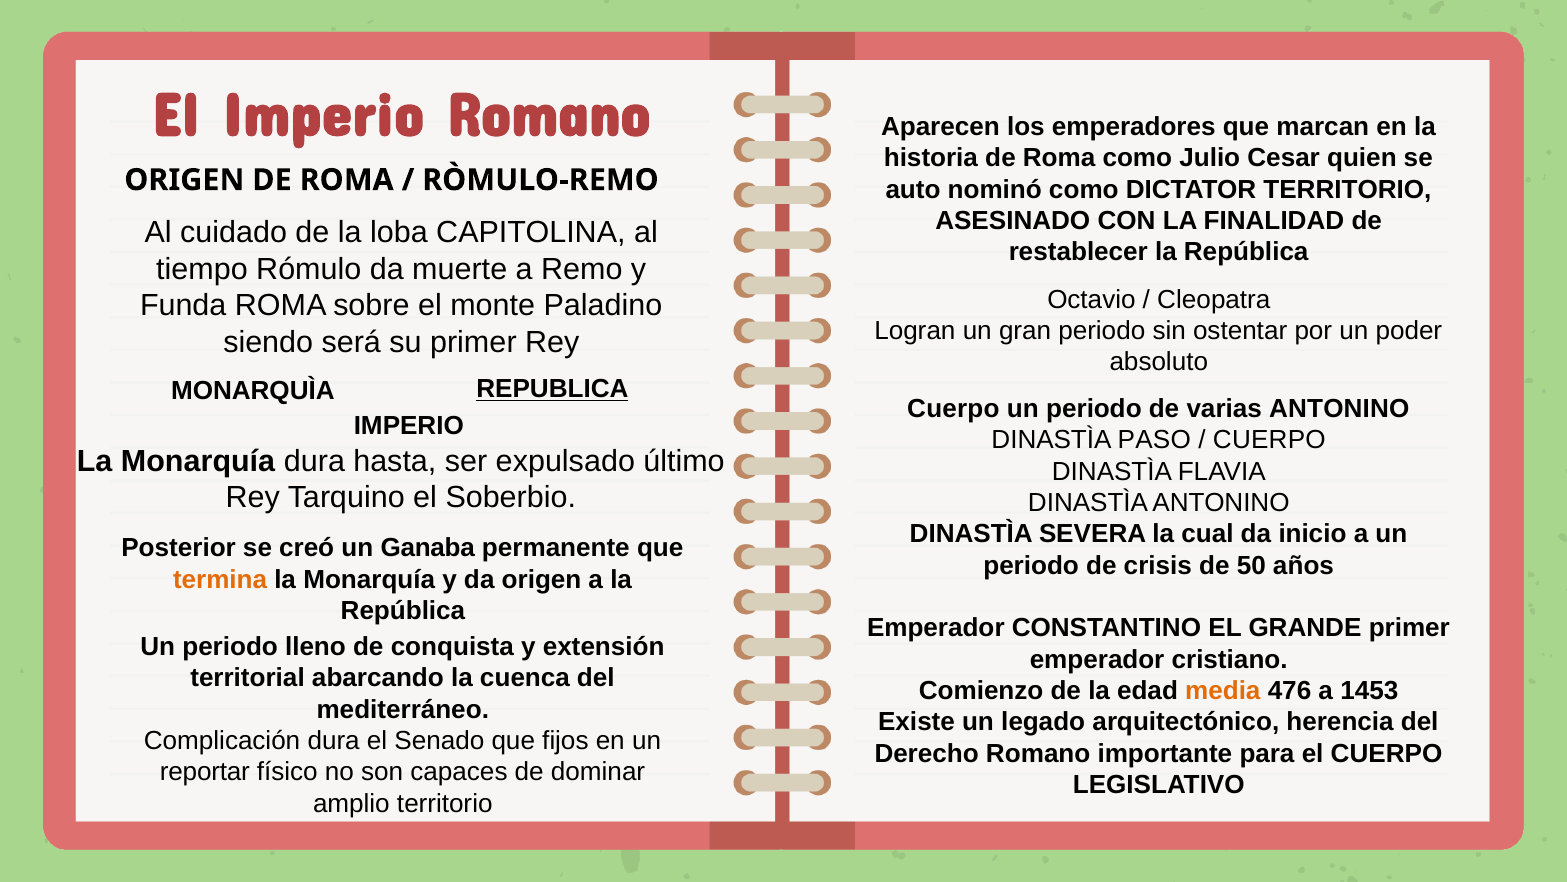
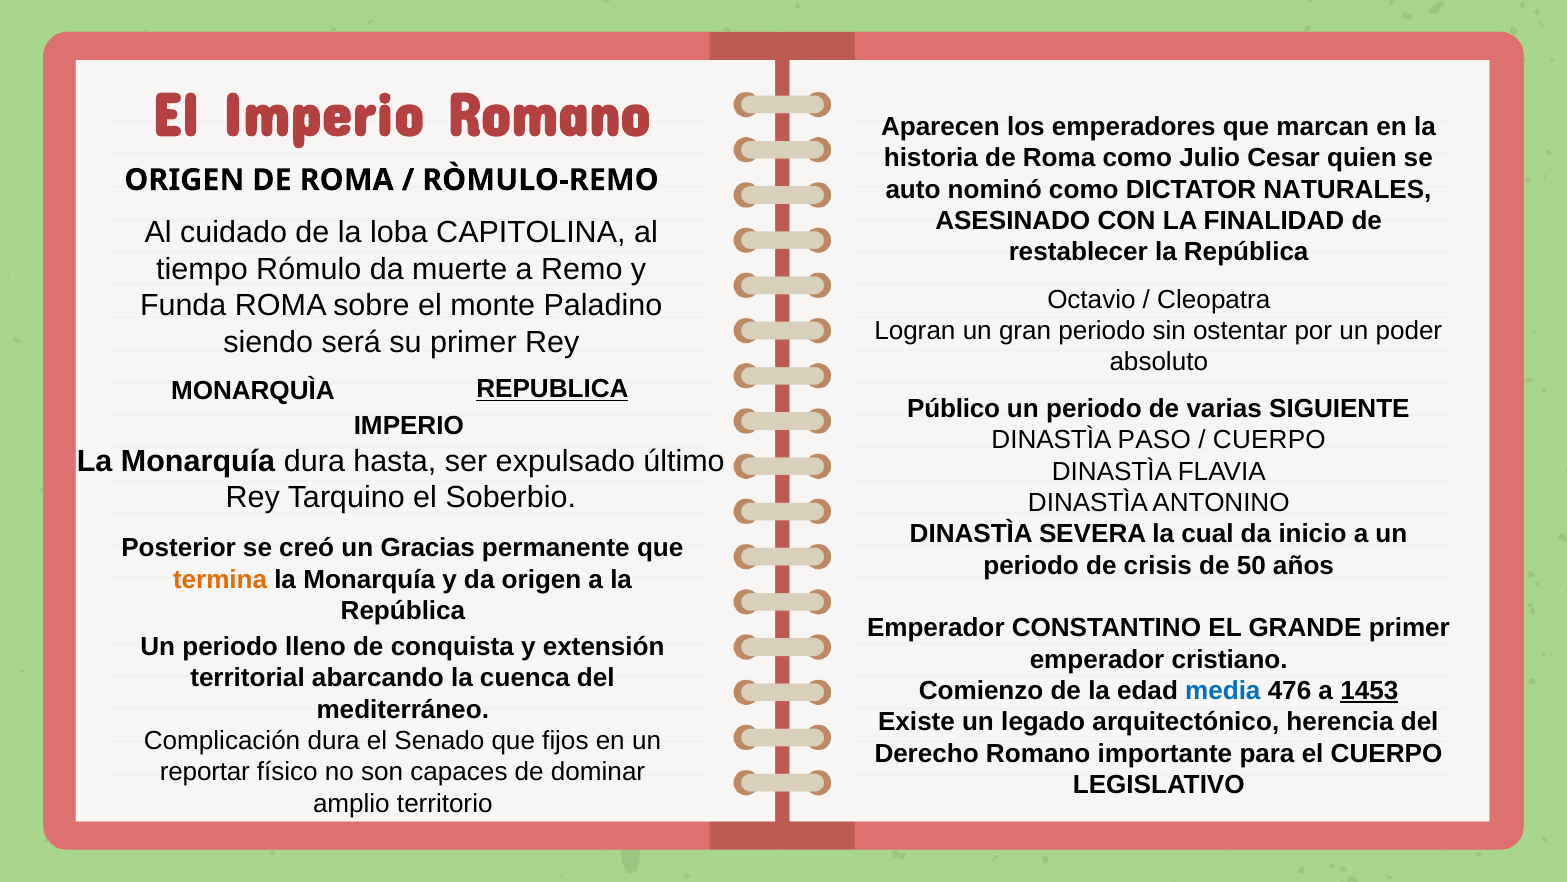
DICTATOR TERRITORIO: TERRITORIO -> NATURALES (1347, 189)
Cuerpo: Cuerpo -> Público (954, 408)
varias ANTONINO: ANTONINO -> SIGUIENTE (1339, 408)
Ganaba: Ganaba -> Gracias (428, 548)
media colour: orange -> blue (1223, 691)
1453 underline: none -> present (1369, 691)
